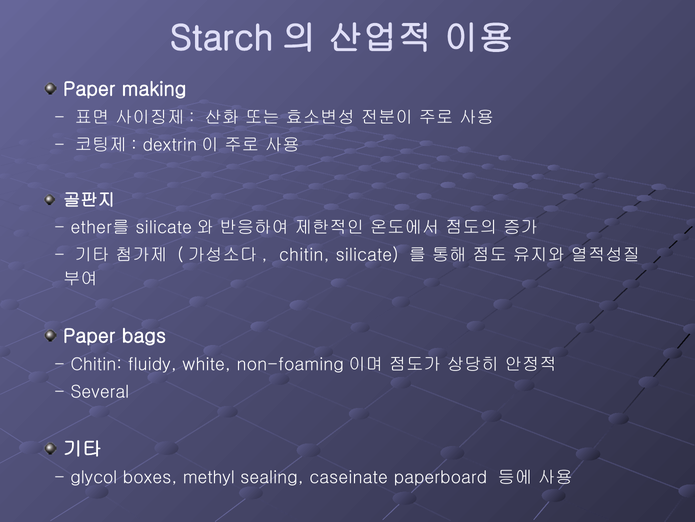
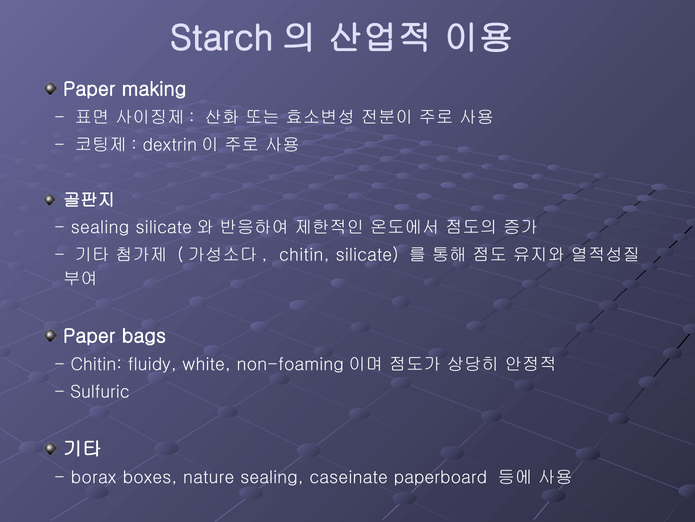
ether를: ether를 -> sealing (100, 227)
Several: Several -> Sulfuric (100, 391)
glycol: glycol -> borax (94, 477)
methyl: methyl -> nature (209, 477)
